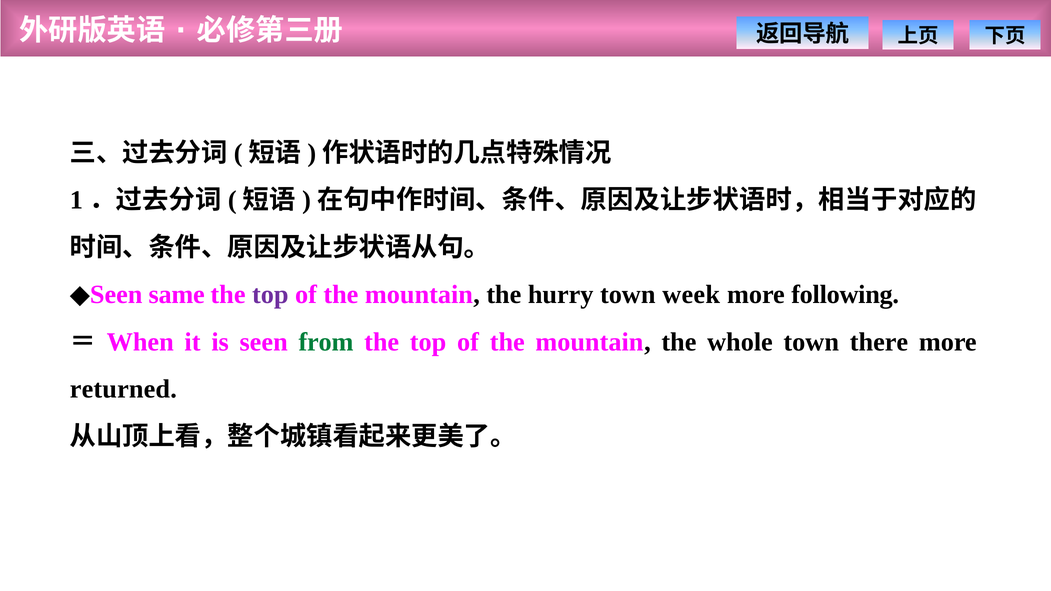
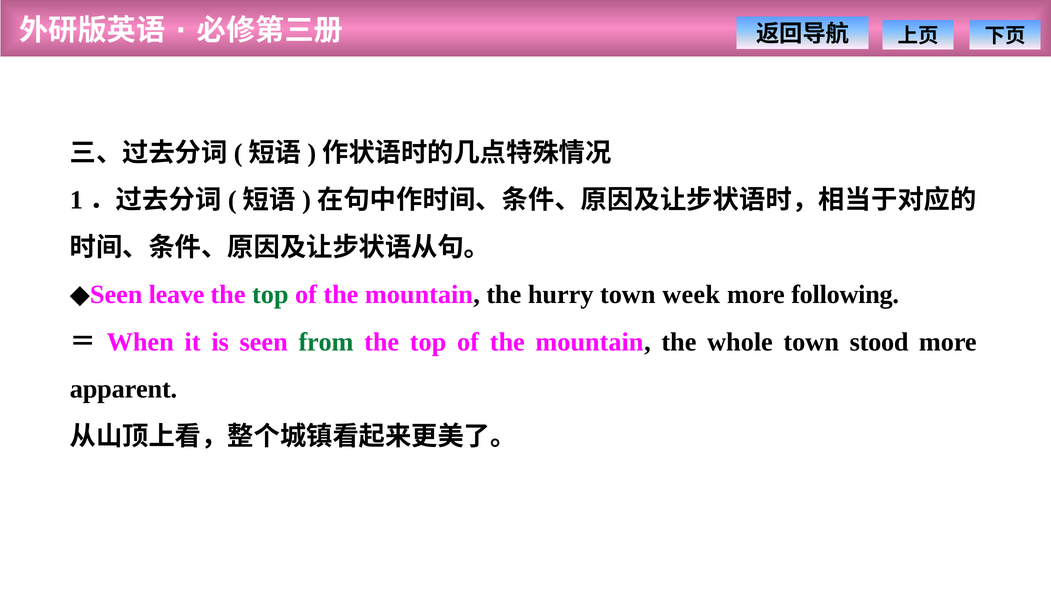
same: same -> leave (177, 295)
top colour: purple -> green (270, 295)
there: there -> stood (879, 342)
returned: returned -> apparent (124, 389)
